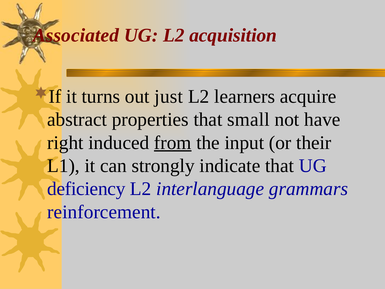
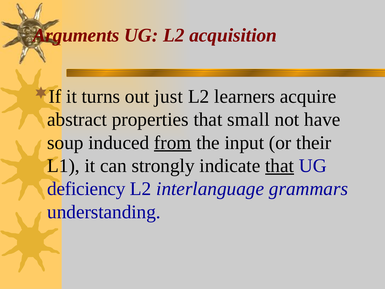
Associated: Associated -> Arguments (76, 35)
right: right -> soup (65, 143)
that underline: none -> present (280, 166)
reinforcement: reinforcement -> understanding (104, 212)
